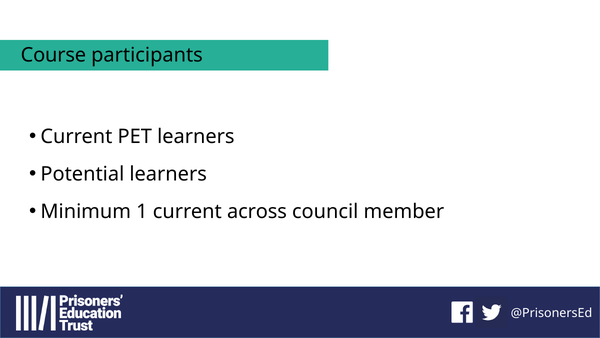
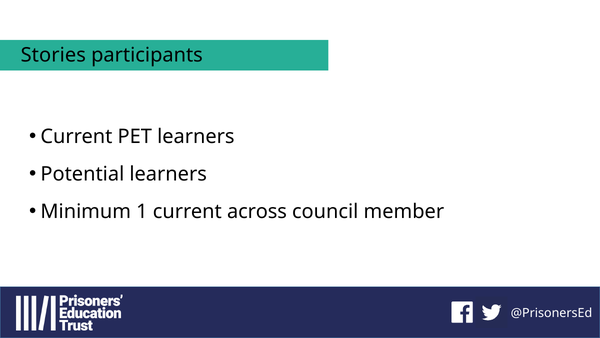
Course: Course -> Stories (53, 55)
